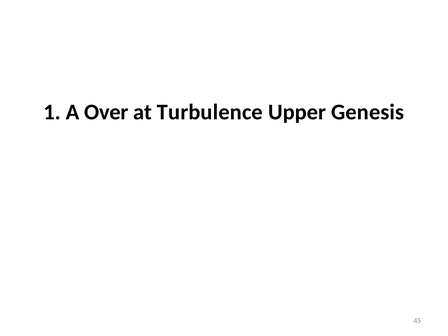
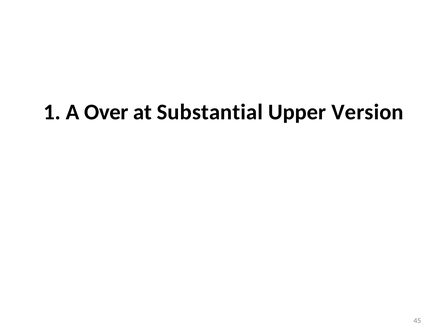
Turbulence: Turbulence -> Substantial (210, 112)
Genesis: Genesis -> Version (368, 112)
